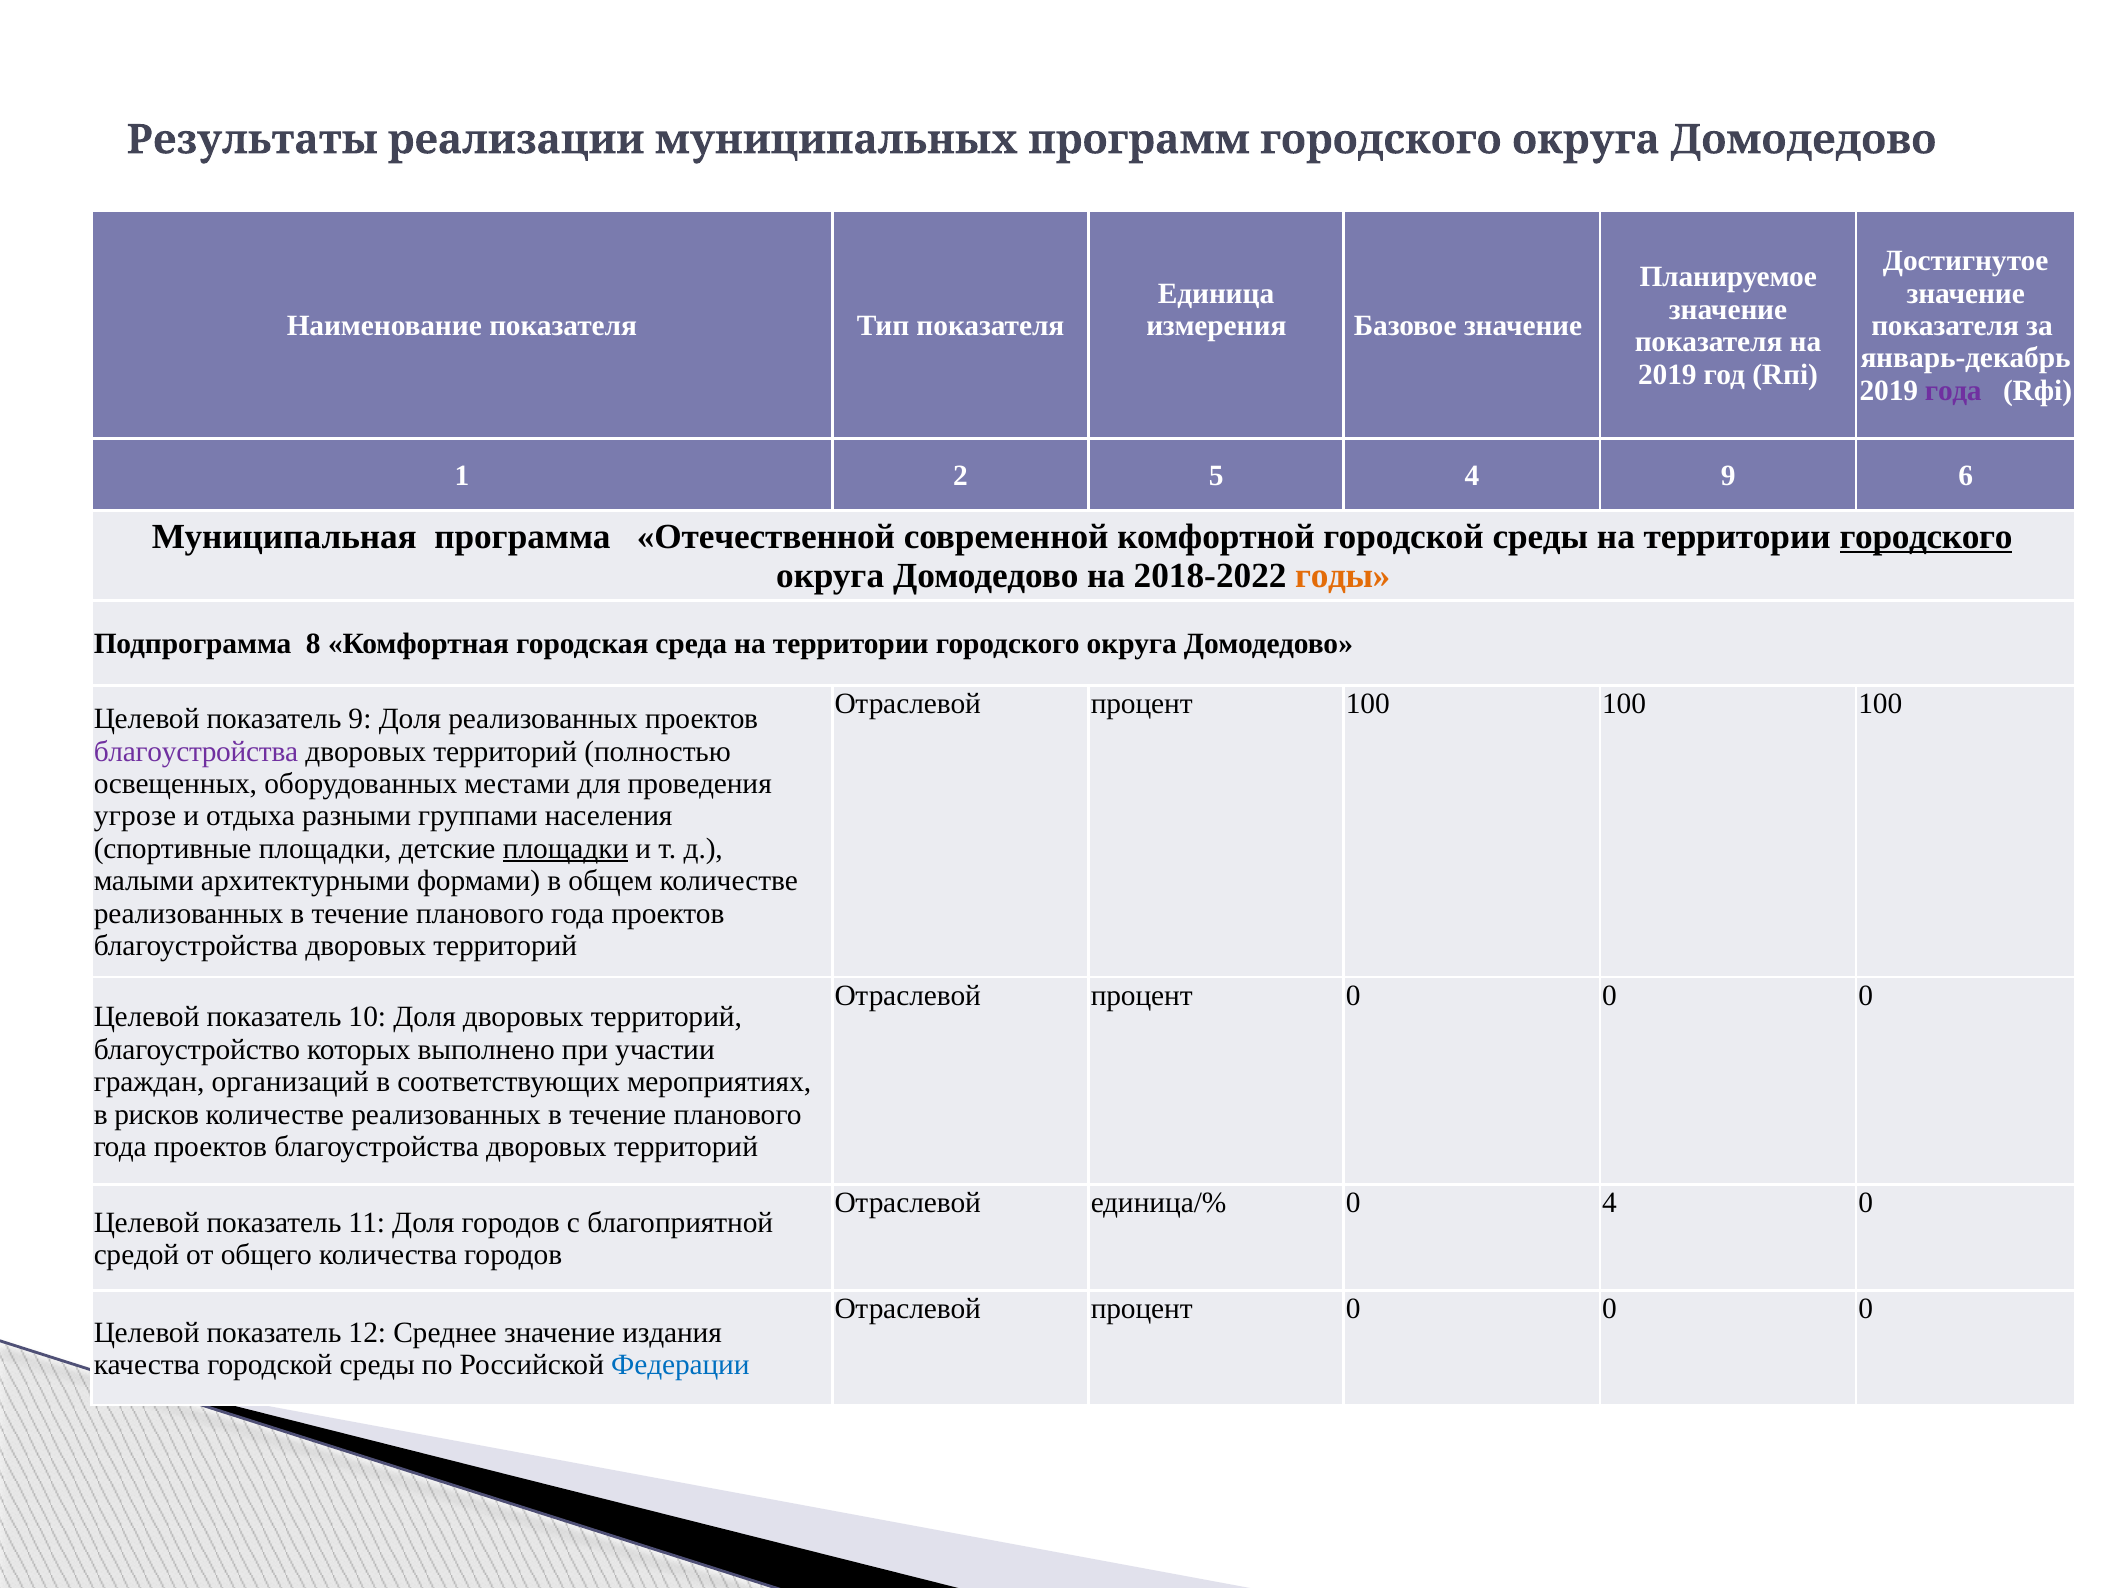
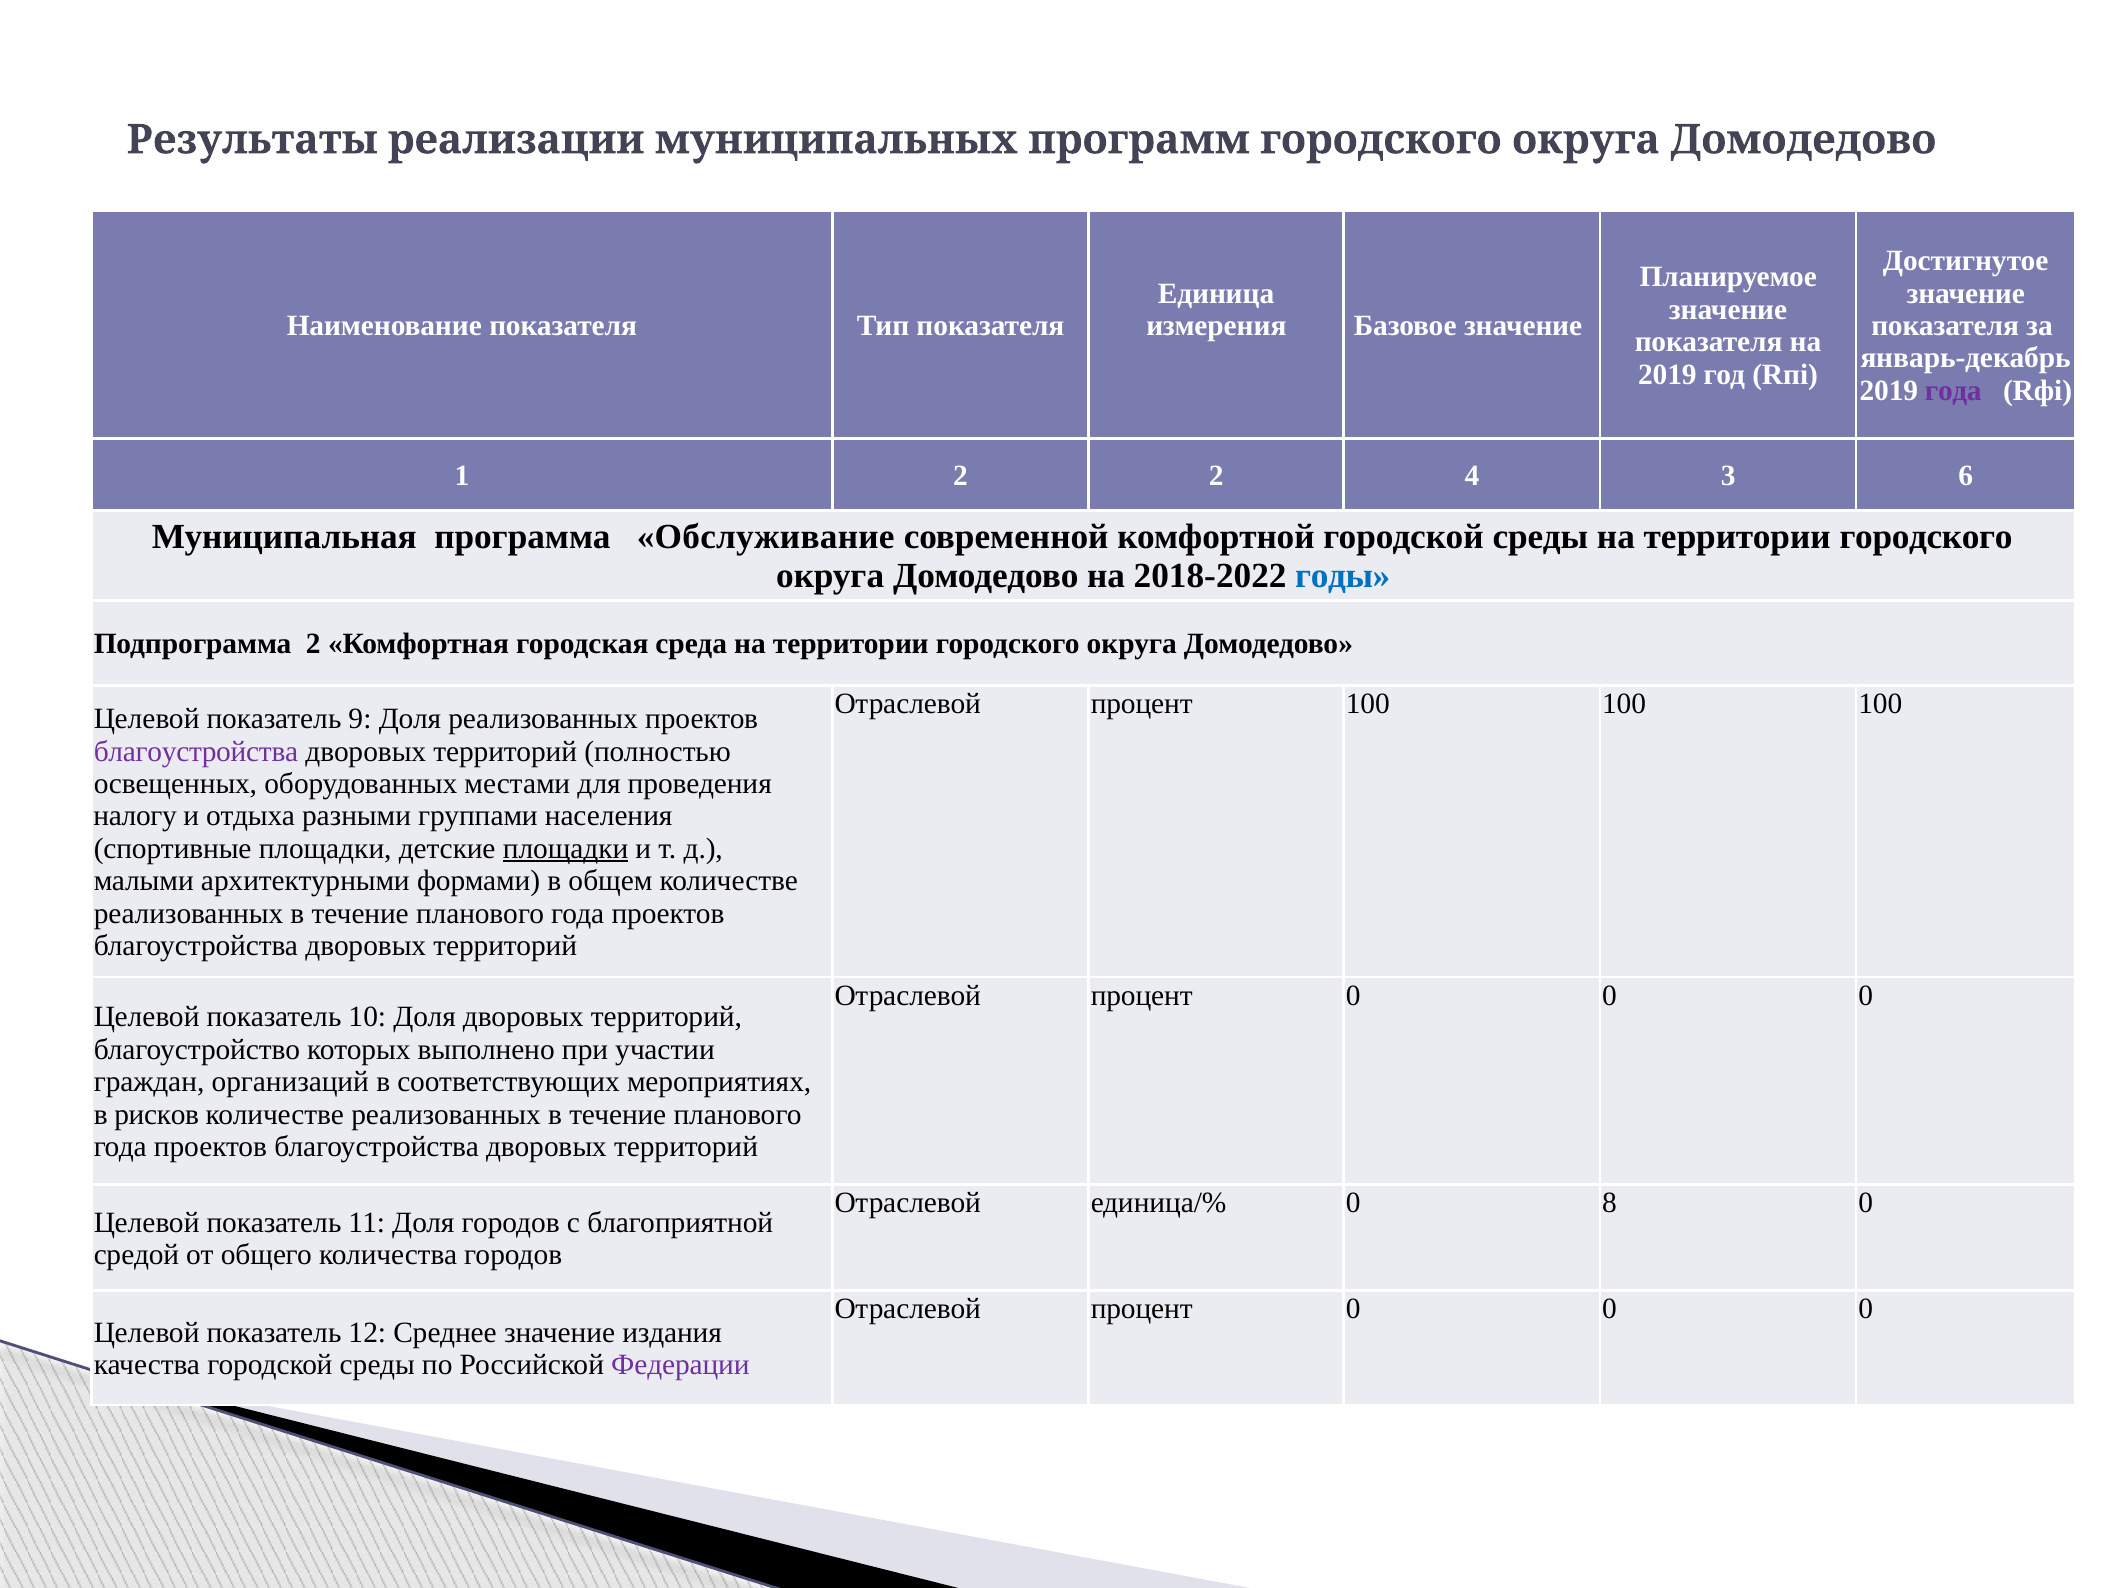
2 5: 5 -> 2 (1216, 476)
4 9: 9 -> 3 (1728, 476)
Отечественной: Отечественной -> Обслуживание (766, 537)
городского underline: present -> none (1926, 537)
годы colour: orange -> blue (1343, 576)
Подпрограмма 8: 8 -> 2 (313, 644)
угрозе: угрозе -> налогу (135, 816)
0 4: 4 -> 8 (1609, 1203)
Федерации colour: blue -> purple (680, 1365)
